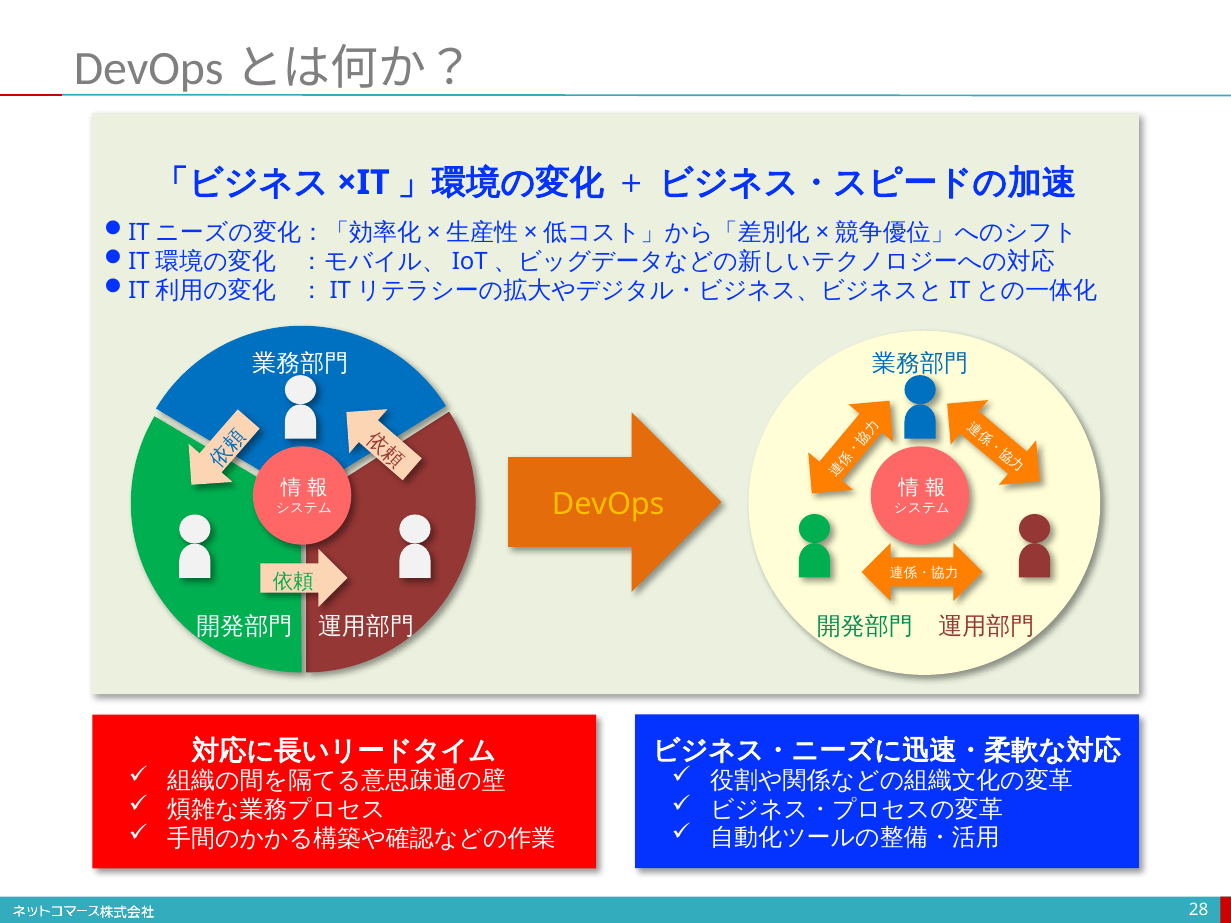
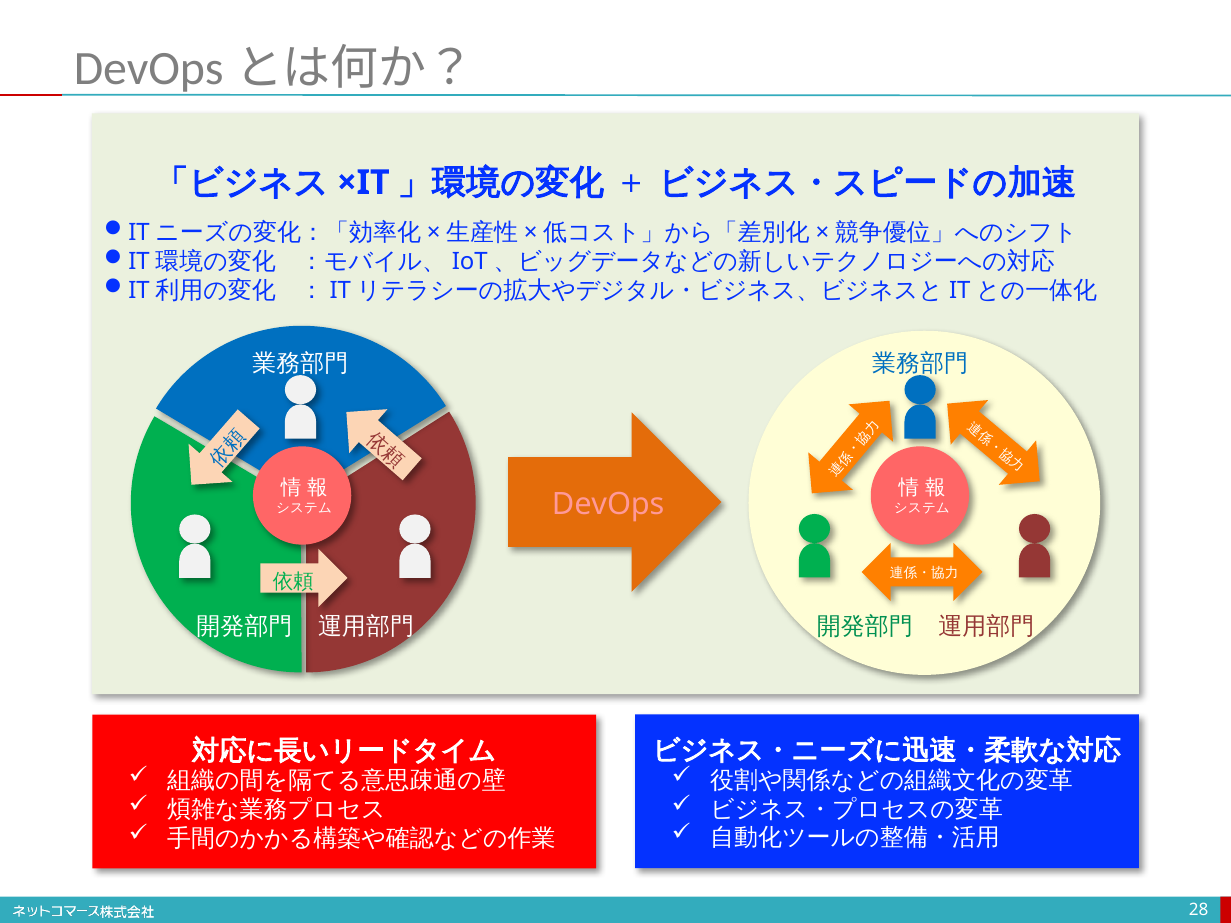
DevOps colour: yellow -> pink (608, 504)
